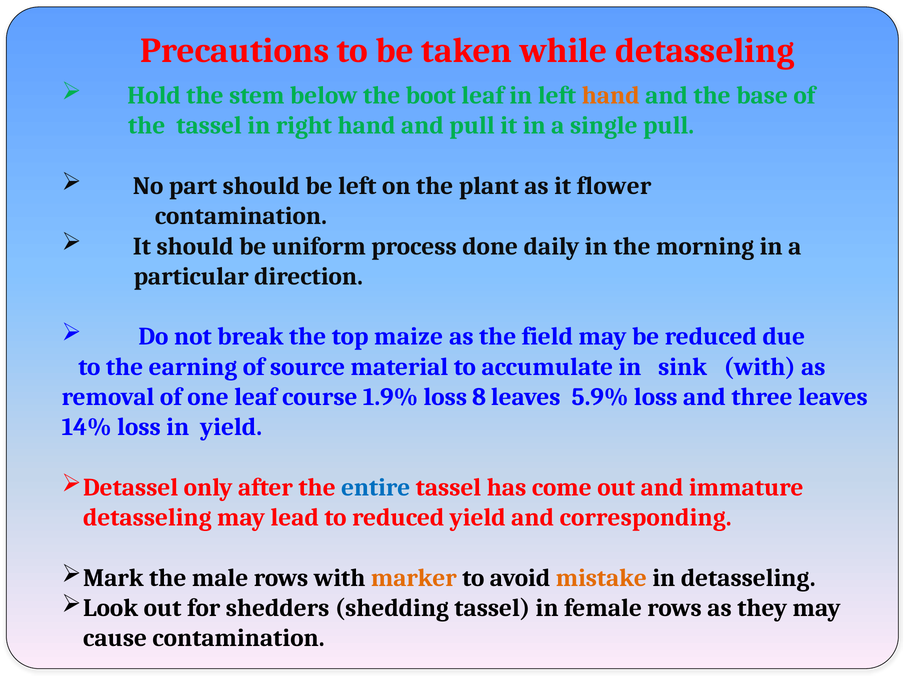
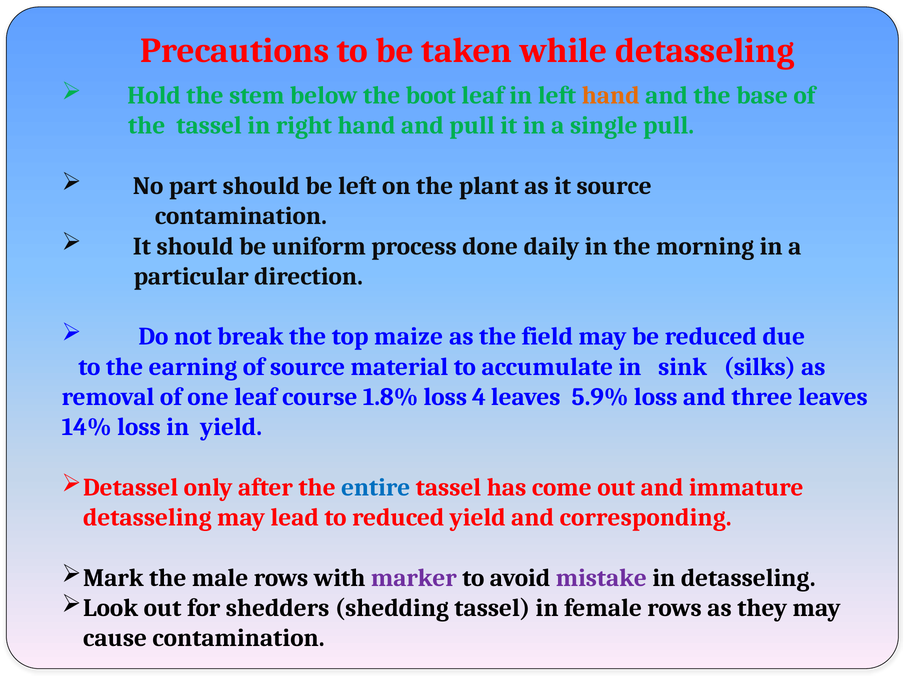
it flower: flower -> source (614, 186)
sink with: with -> silks (760, 367)
1.9%: 1.9% -> 1.8% (391, 397)
8: 8 -> 4 (479, 397)
marker colour: orange -> purple (414, 578)
mistake colour: orange -> purple (601, 578)
